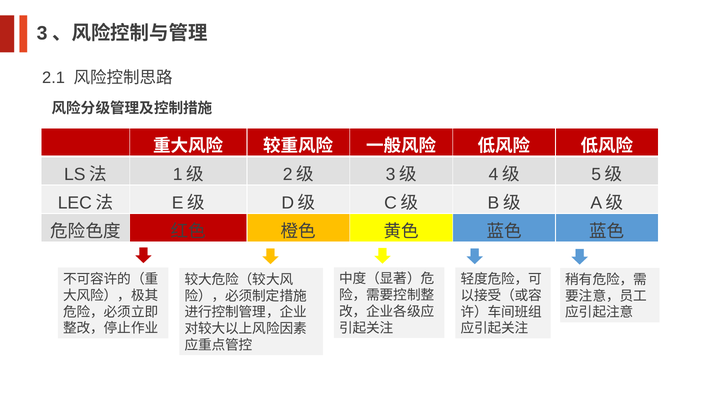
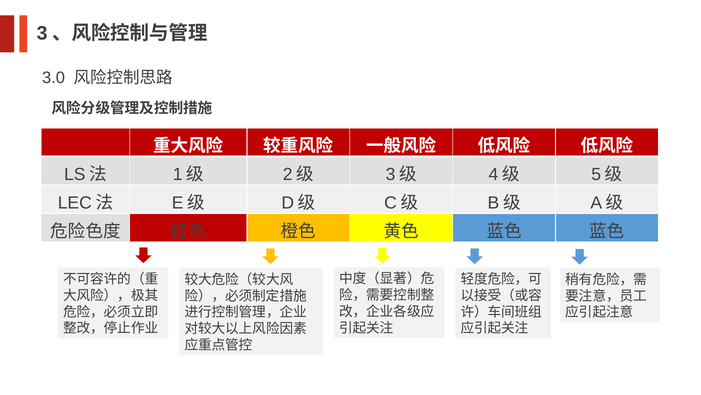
2.1: 2.1 -> 3.0 (54, 78)
